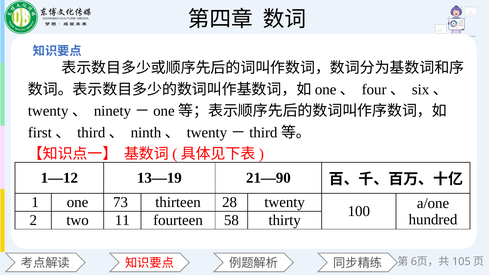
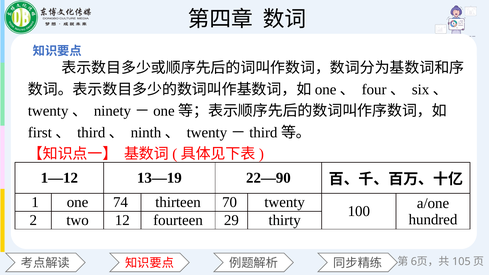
21—90: 21—90 -> 22—90 (268, 178)
73: 73 -> 74 (120, 202)
28: 28 -> 70 (230, 202)
11: 11 -> 12 (122, 220)
58: 58 -> 29 (231, 220)
